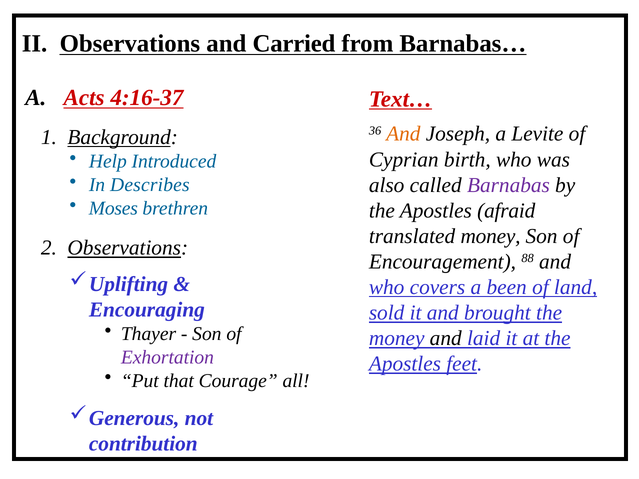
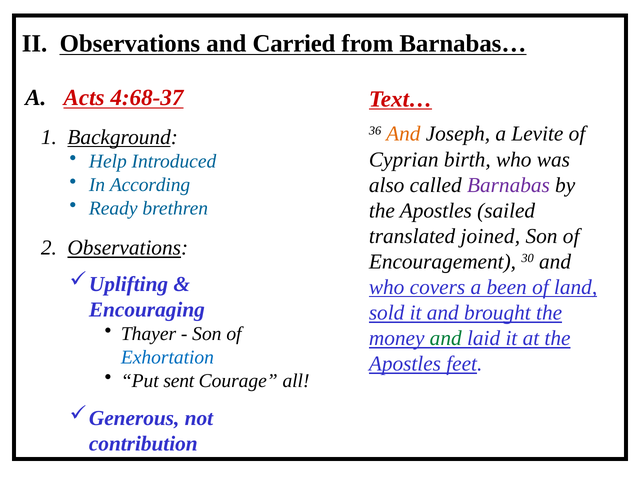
4:16-37: 4:16-37 -> 4:68-37 (147, 98)
Describes: Describes -> According (150, 185)
Moses: Moses -> Ready (113, 208)
afraid: afraid -> sailed (506, 211)
translated money: money -> joined (490, 236)
88: 88 -> 30 (528, 258)
and colour: black -> green (446, 338)
Exhortation colour: purple -> blue (167, 358)
that: that -> sent (179, 381)
